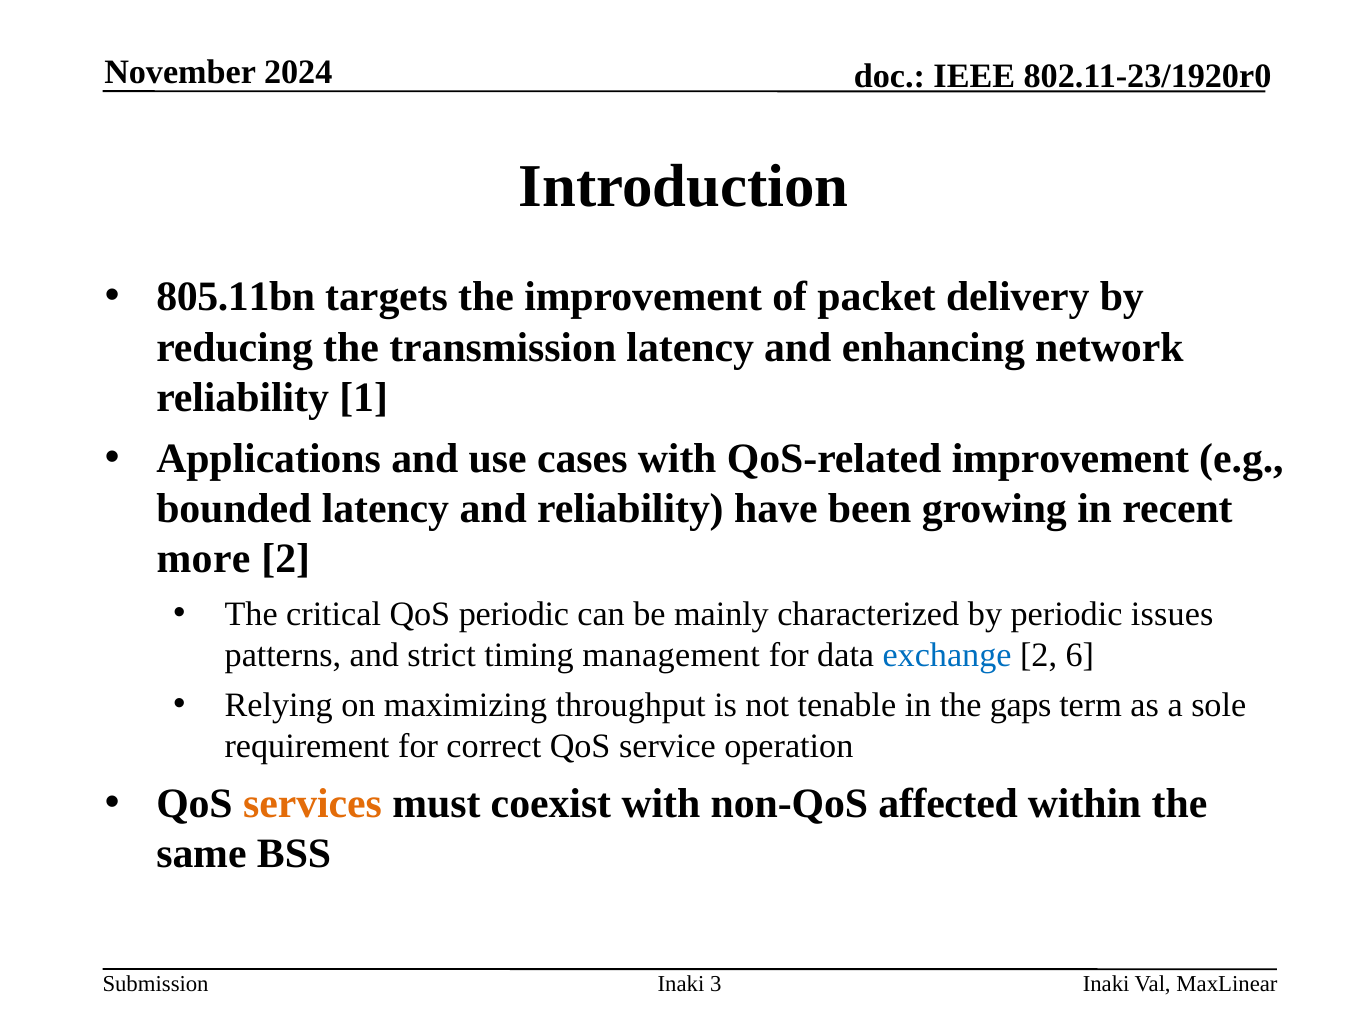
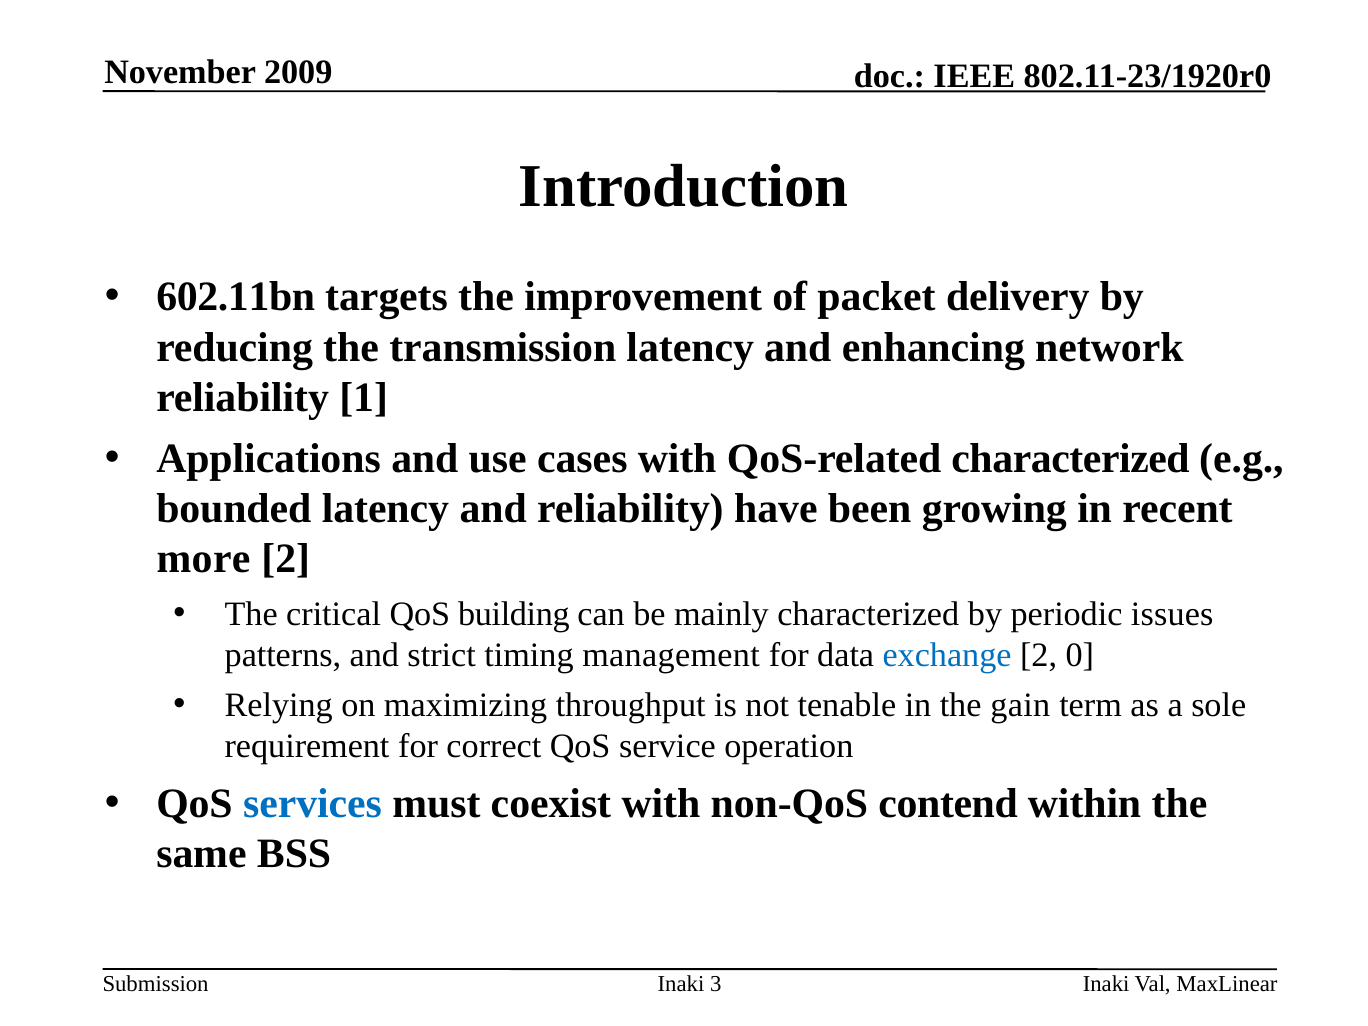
2024: 2024 -> 2009 (298, 73)
805.11bn: 805.11bn -> 602.11bn (236, 297)
QoS-related improvement: improvement -> characterized (1071, 459)
QoS periodic: periodic -> building (514, 614)
6: 6 -> 0 (1080, 655)
gaps: gaps -> gain (1020, 705)
services colour: orange -> blue (312, 804)
affected: affected -> contend (948, 804)
